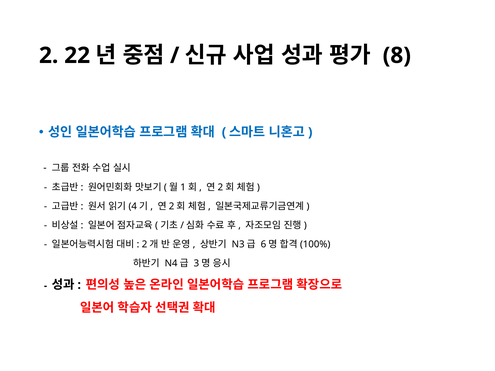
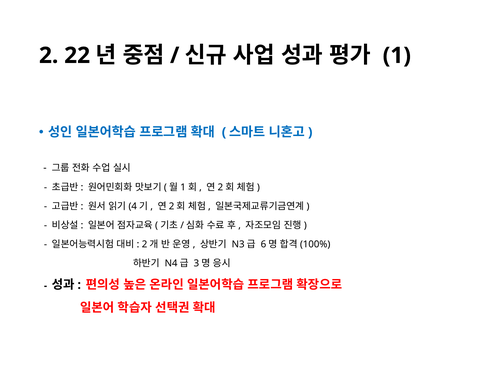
8: 8 -> 1 (397, 56)
